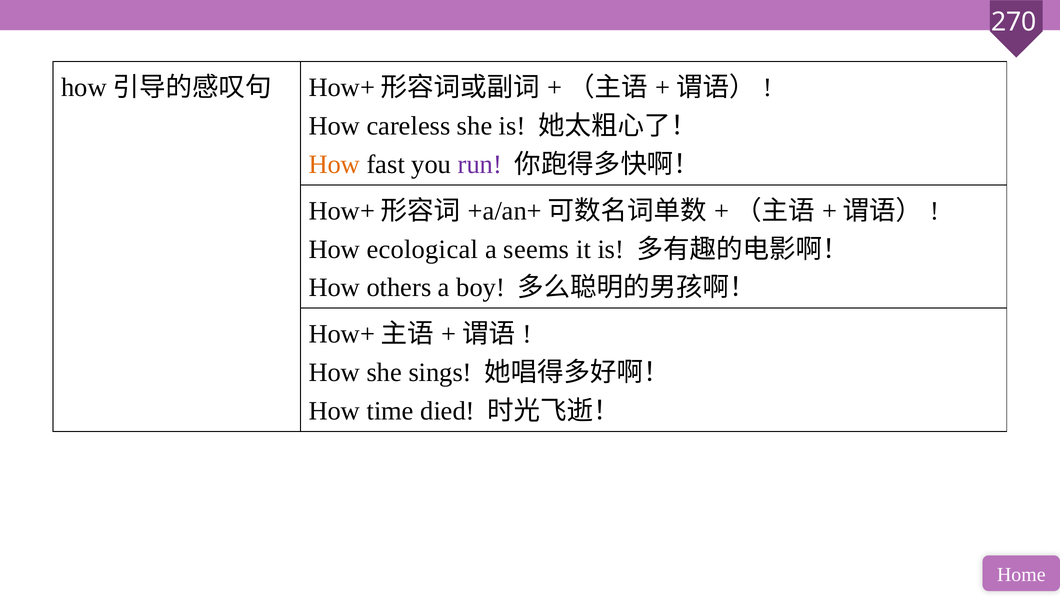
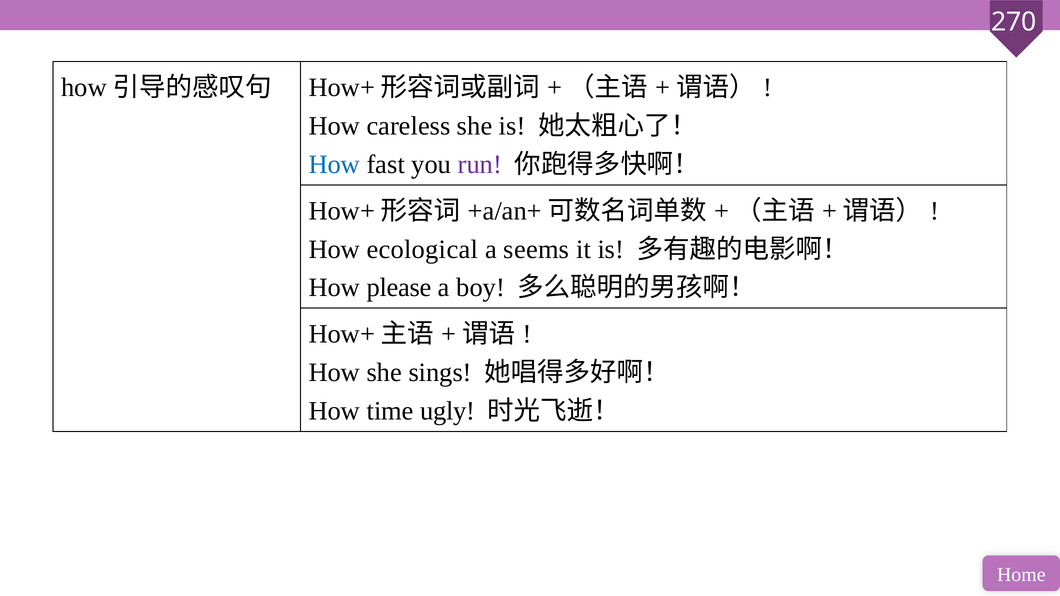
How colour: orange -> blue (334, 165)
others: others -> please (399, 288)
died: died -> ugly (448, 411)
